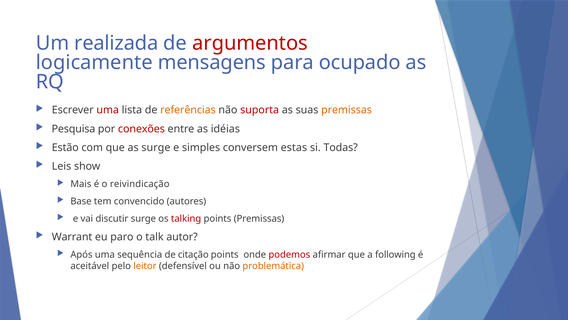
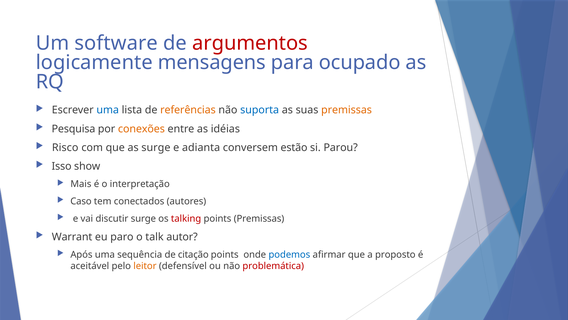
realizada: realizada -> software (116, 43)
uma colour: red -> blue (108, 110)
suporta colour: red -> blue (260, 110)
conexões colour: red -> orange (141, 129)
Estão: Estão -> Risco (65, 147)
simples: simples -> adianta (201, 147)
estas: estas -> estão (294, 147)
Todas: Todas -> Parou (341, 147)
Leis: Leis -> Isso (62, 166)
reivindicação: reivindicação -> interpretação (140, 184)
Base: Base -> Caso (81, 201)
convencido: convencido -> conectados (139, 201)
podemos colour: red -> blue (289, 254)
following: following -> proposto (395, 254)
problemática colour: orange -> red (273, 266)
